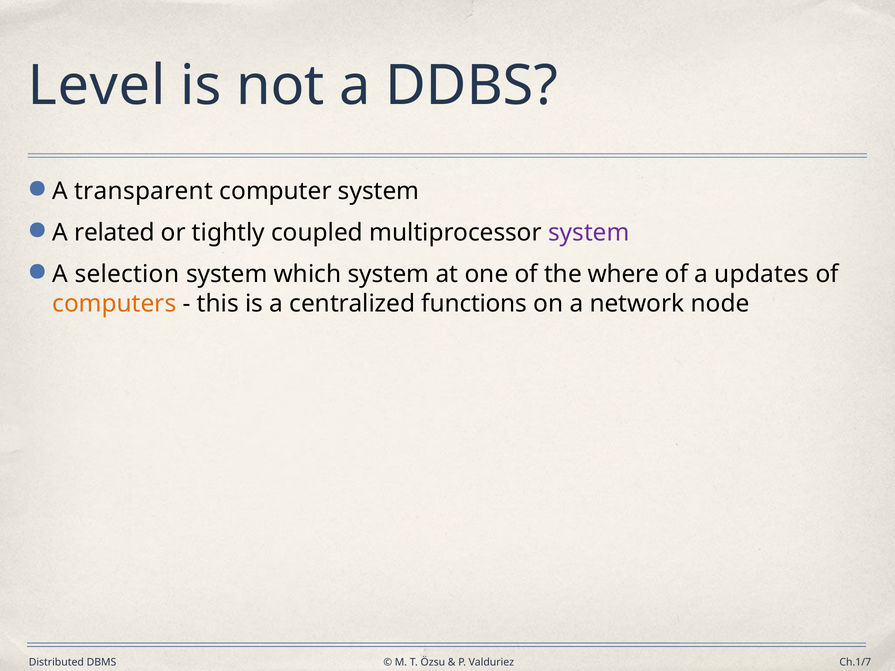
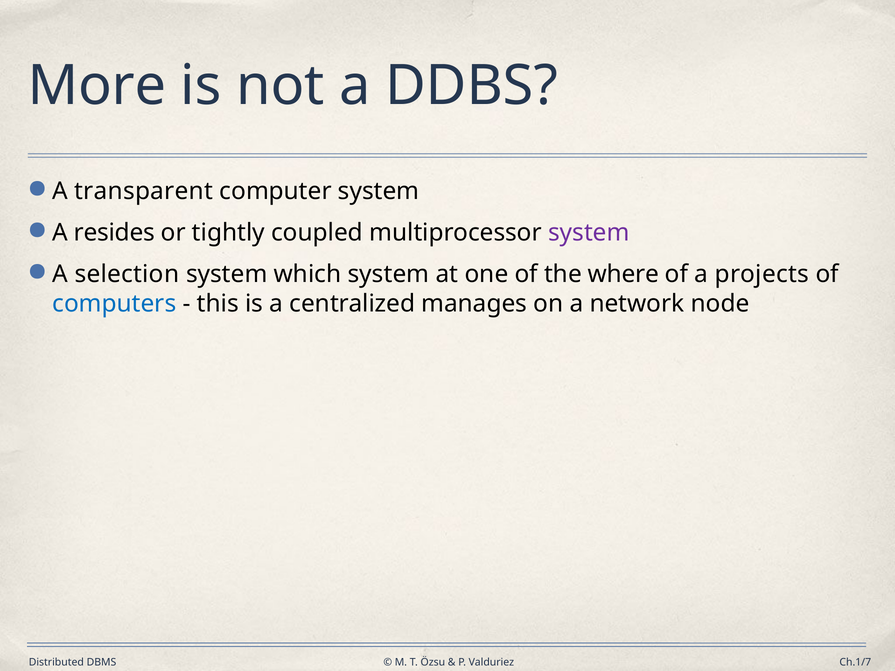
Level: Level -> More (97, 86)
related: related -> resides (115, 233)
updates: updates -> projects (762, 274)
computers colour: orange -> blue (114, 304)
functions: functions -> manages (474, 304)
